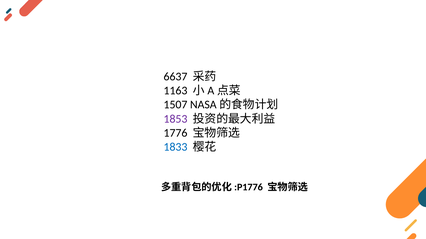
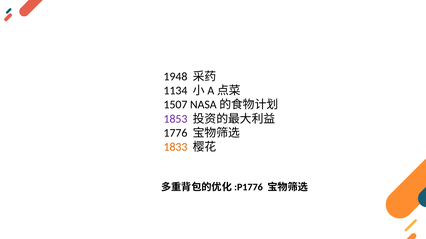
6637: 6637 -> 1948 (175, 77)
1163: 1163 -> 1134 (175, 91)
1833 colour: blue -> orange (175, 147)
